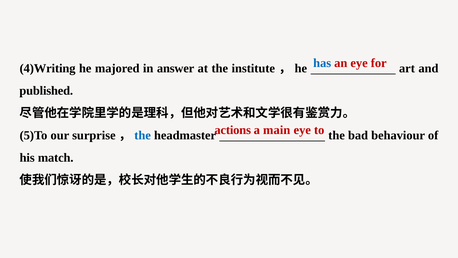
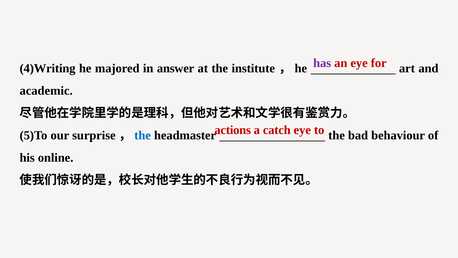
has colour: blue -> purple (322, 63)
published: published -> academic (46, 91)
main: main -> catch (277, 130)
match: match -> online (56, 158)
